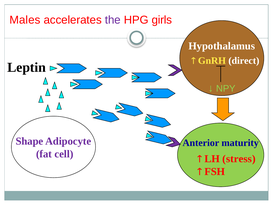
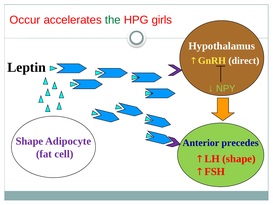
Males: Males -> Occur (25, 20)
the colour: purple -> green (113, 20)
maturity: maturity -> precedes (240, 143)
LH stress: stress -> shape (239, 159)
